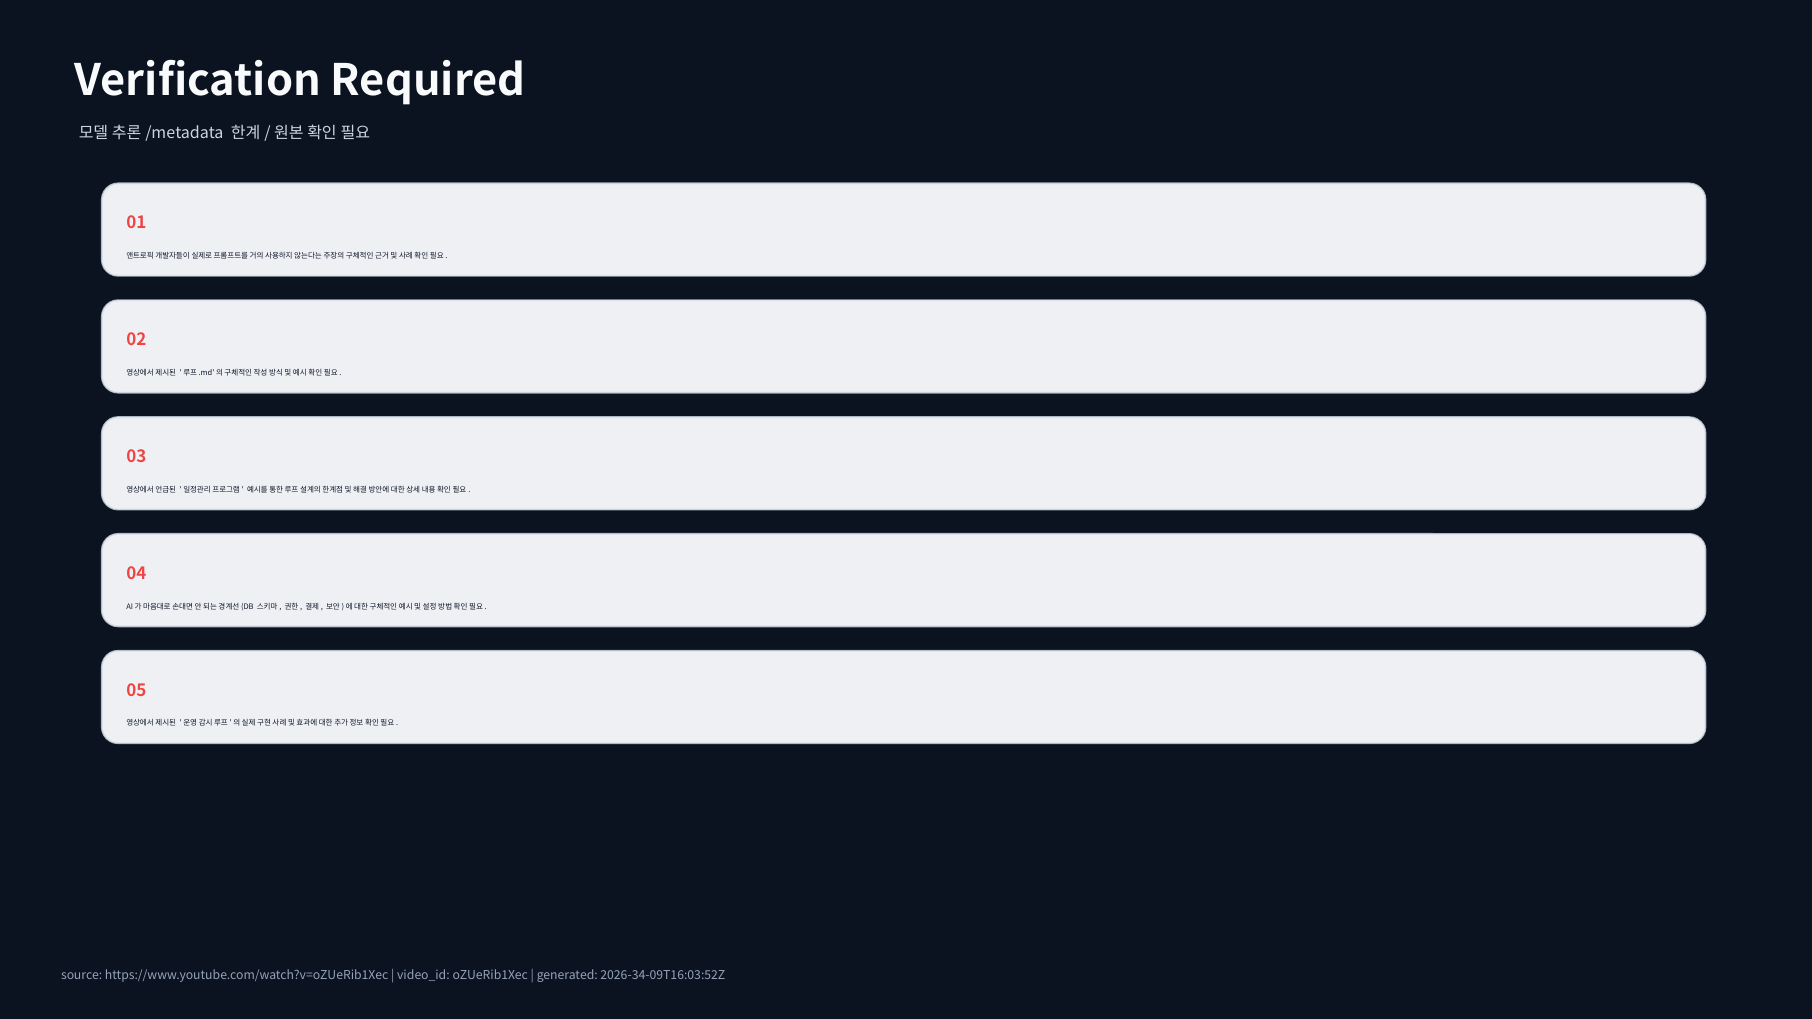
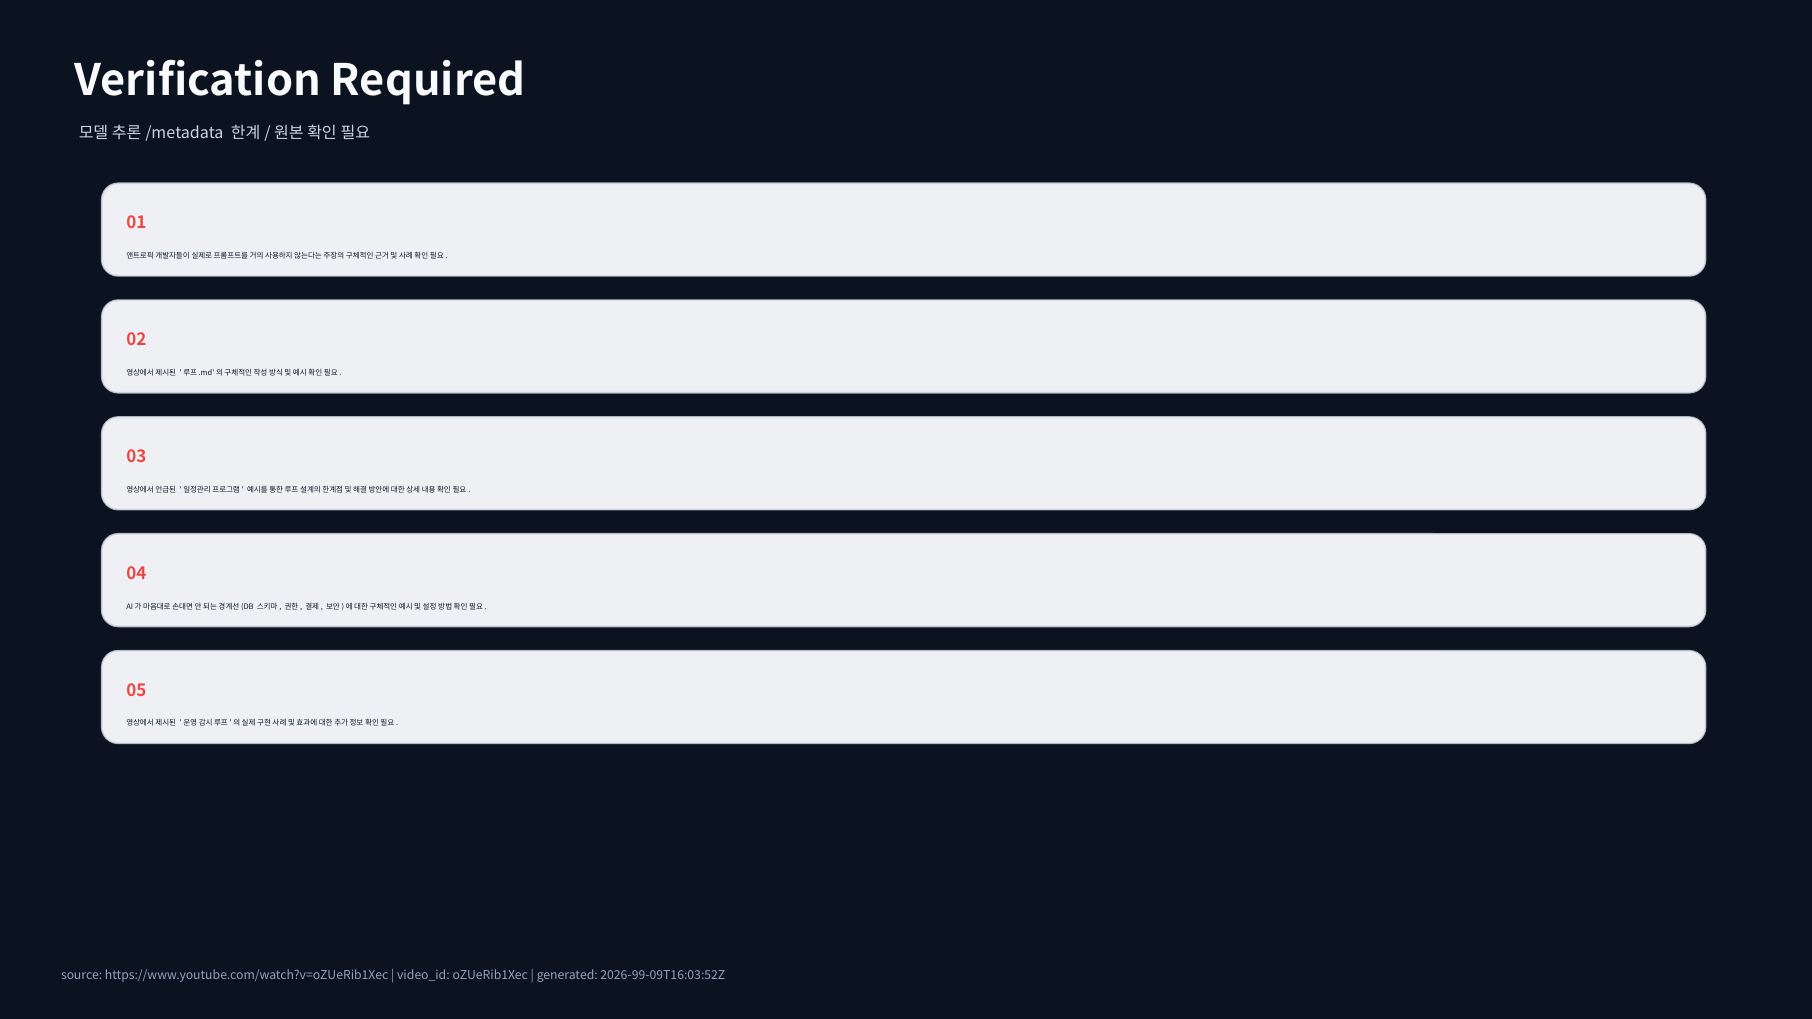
2026-34-09T16:03:52Z: 2026-34-09T16:03:52Z -> 2026-99-09T16:03:52Z (663, 976)
